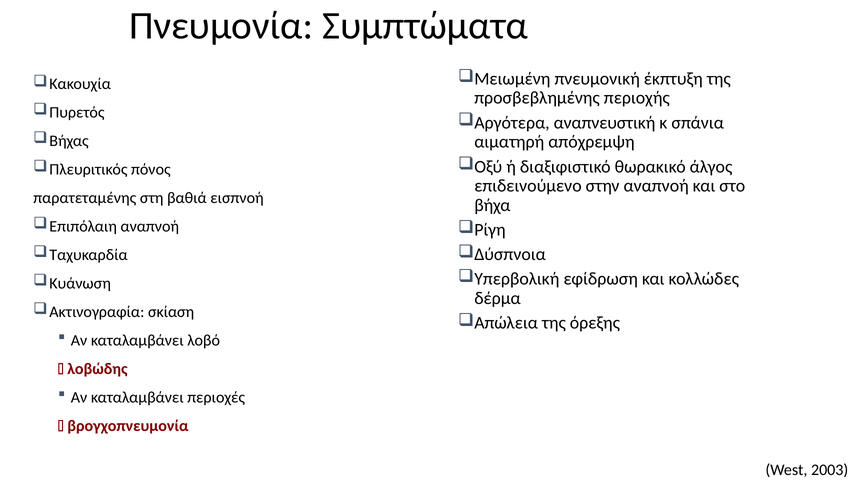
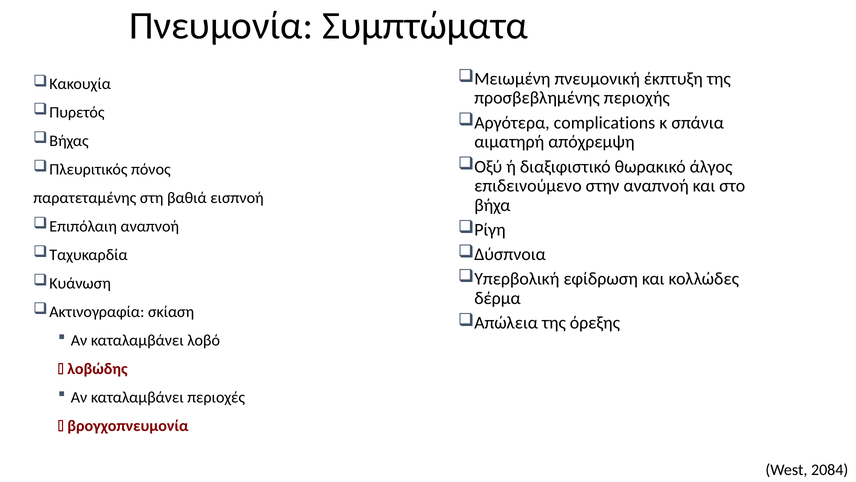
αναπνευστική: αναπνευστική -> complications (604, 123)
2003: 2003 -> 2084 (830, 469)
